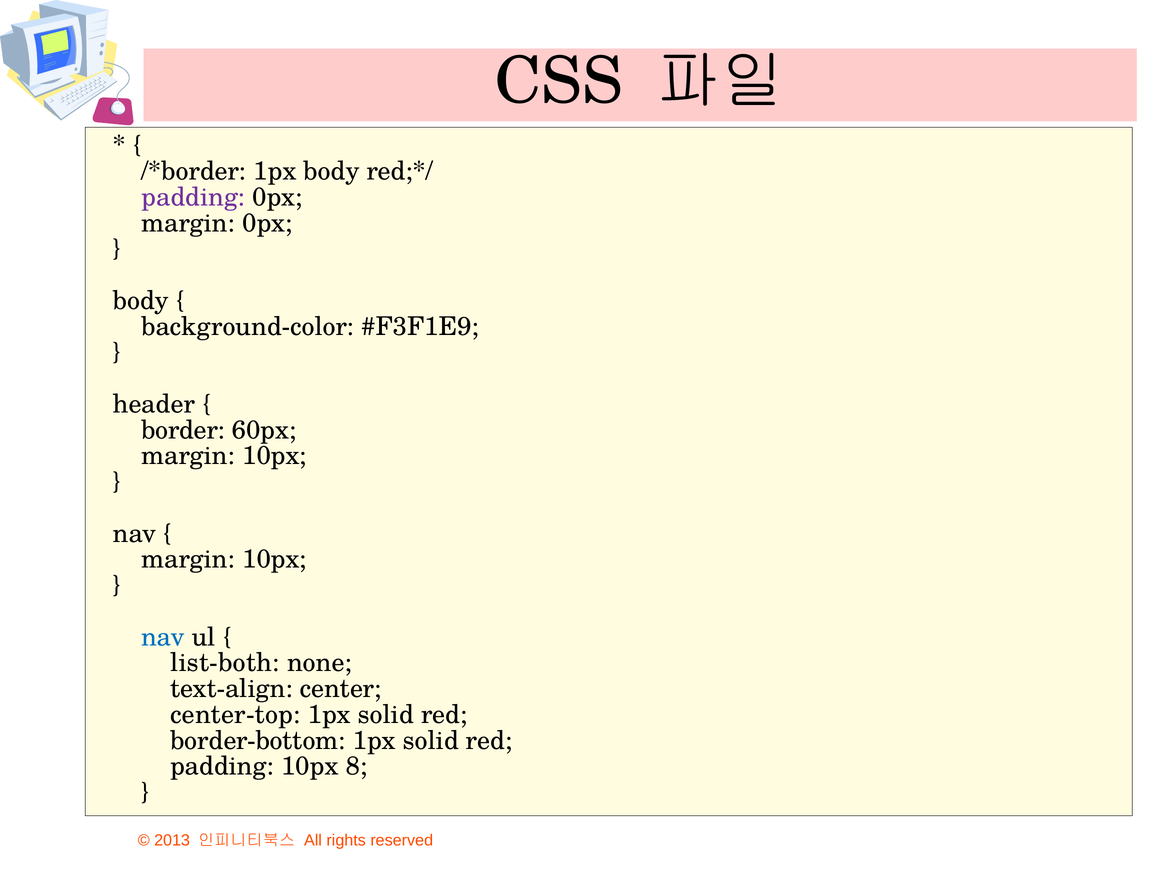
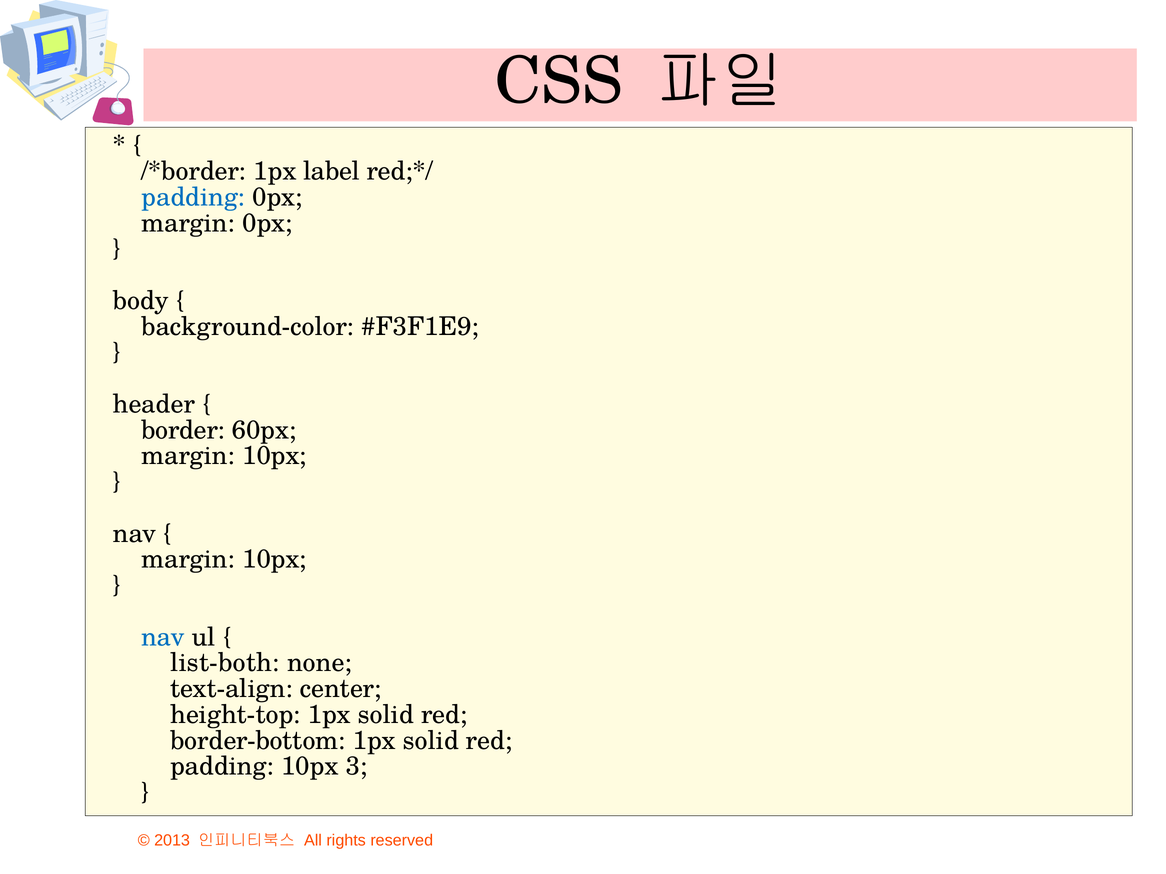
1px body: body -> label (332, 171)
padding colour: purple -> blue (193, 197)
center-top: center-top -> height-top (235, 715)
8: 8 -> 3 (356, 767)
